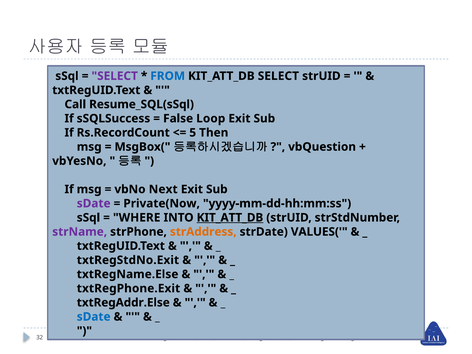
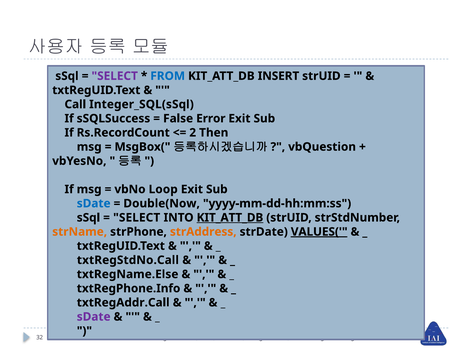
KIT_ATT_DB SELECT: SELECT -> INSERT (278, 76)
Resume_SQL(sSql: Resume_SQL(sSql -> Integer_SQL(sSql (141, 104)
Loop: Loop -> Error (211, 118)
5: 5 -> 2 (193, 133)
Next: Next -> Loop (163, 189)
sDate colour: purple -> blue (94, 203)
Private(Now: Private(Now -> Double(Now (162, 203)
WHERE: WHERE -> SELECT (137, 218)
strName colour: purple -> orange (80, 232)
VALUES( underline: none -> present (319, 232)
txtRegStdNo.Exit: txtRegStdNo.Exit -> txtRegStdNo.Call (128, 260)
txtRegPhone.Exit: txtRegPhone.Exit -> txtRegPhone.Info (129, 288)
txtRegAddr.Else: txtRegAddr.Else -> txtRegAddr.Call (123, 303)
sDate colour: blue -> purple (94, 317)
